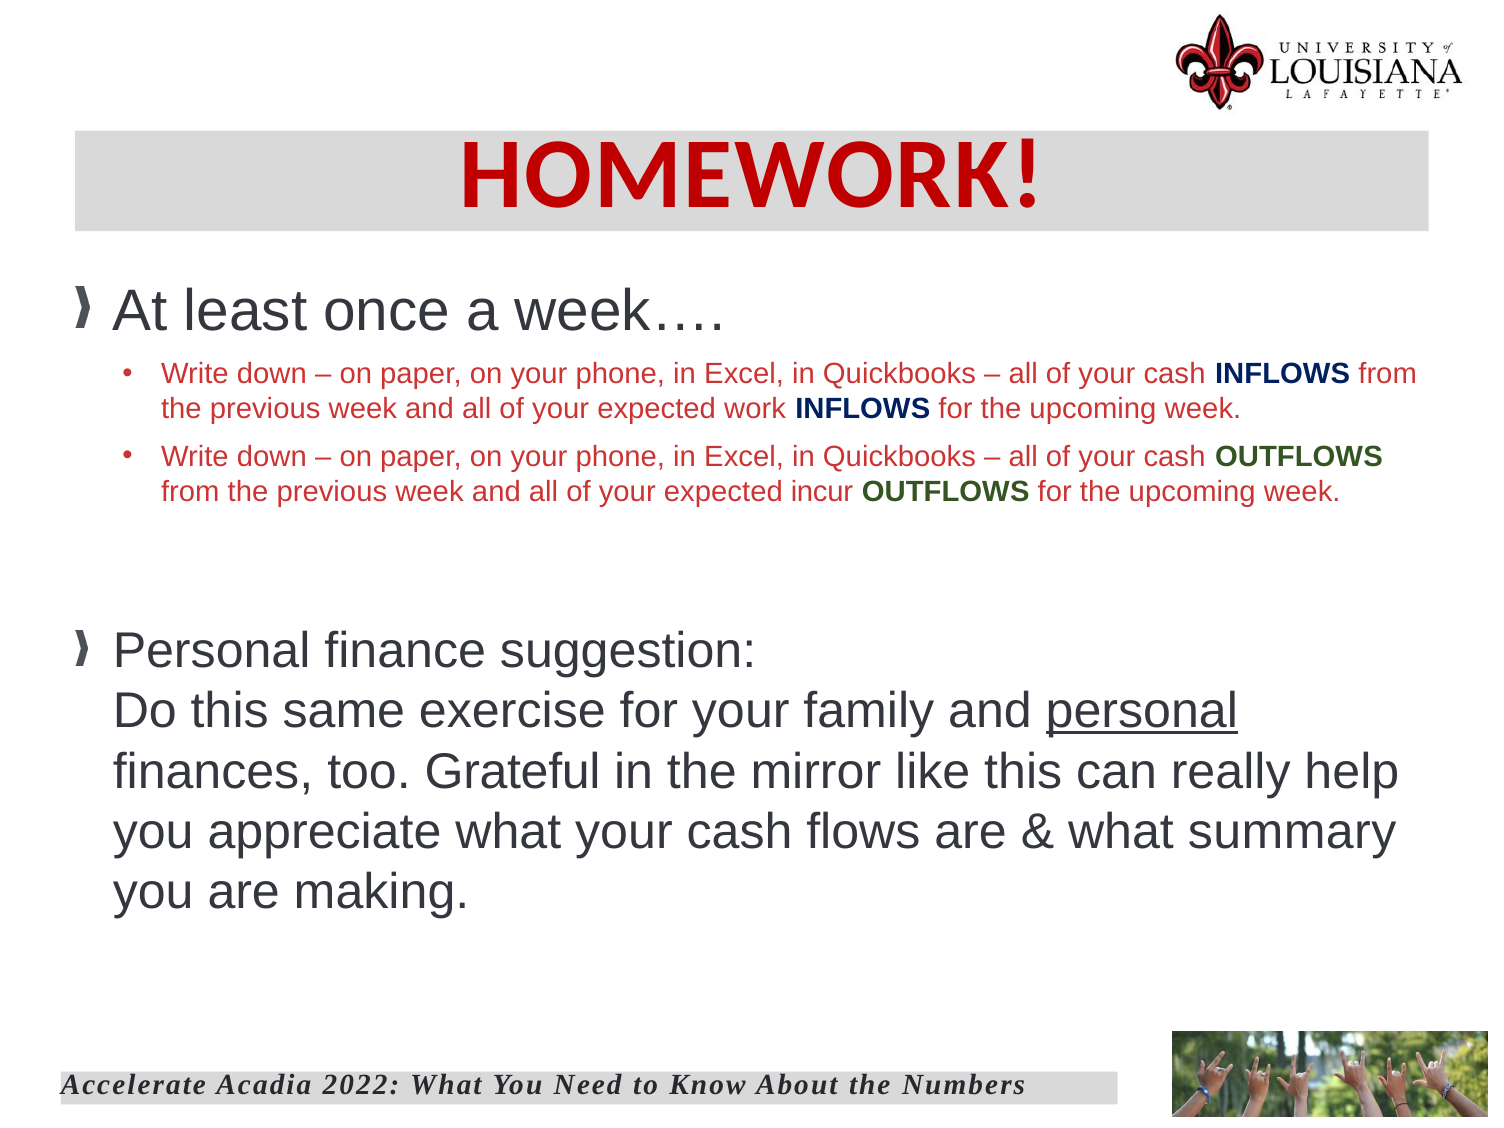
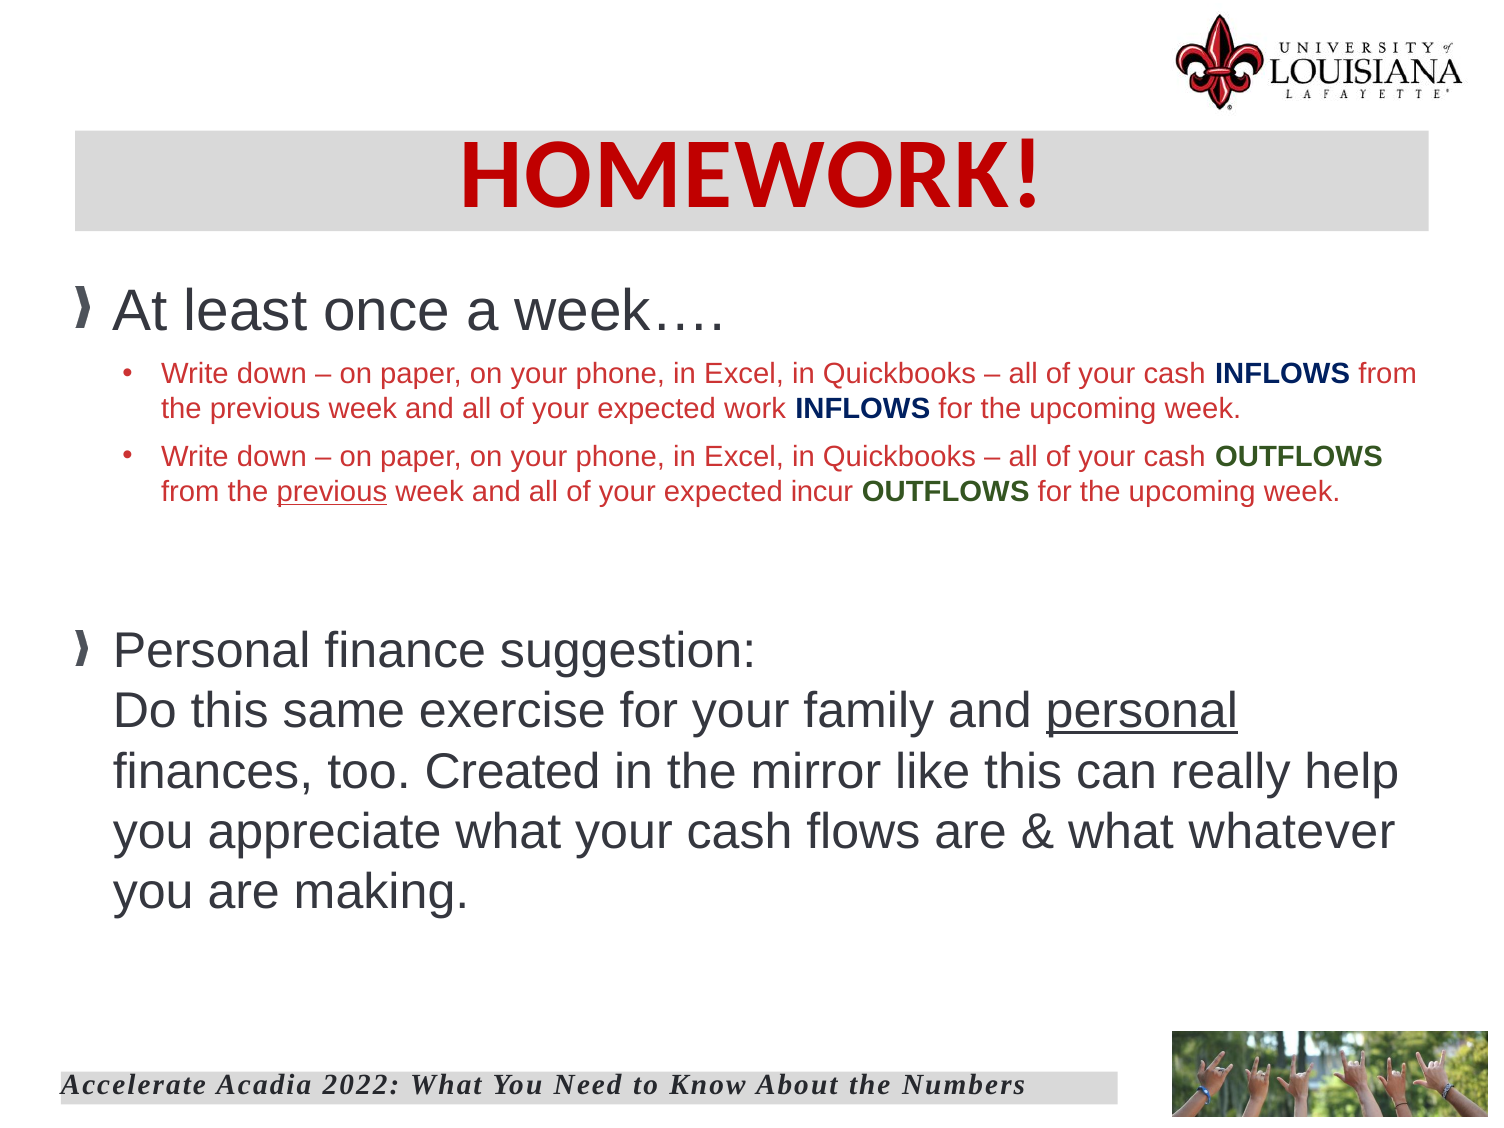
previous underline: none -> present (332, 492)
Grateful: Grateful -> Created (513, 772)
summary: summary -> whatever (1292, 832)
